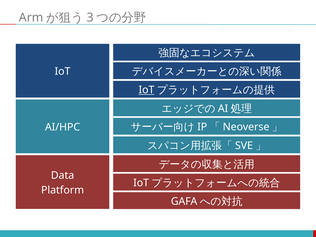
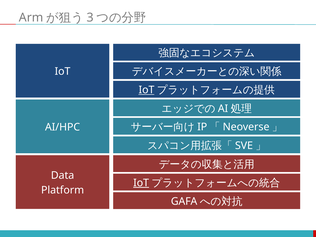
IoT underline: none -> present (141, 183)
